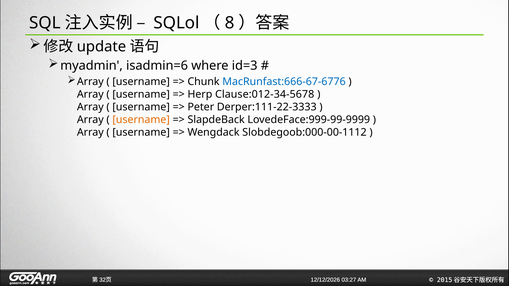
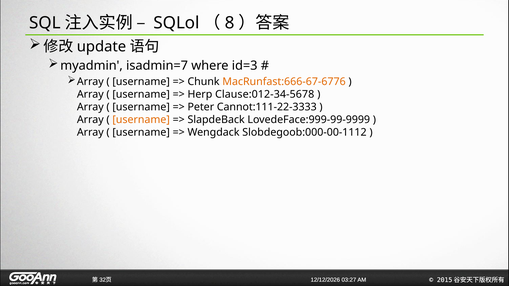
isadmin=6: isadmin=6 -> isadmin=7 (157, 66)
MacRunfast:666-67-6776 colour: blue -> orange (284, 82)
Derper:111-22-3333: Derper:111-22-3333 -> Cannot:111-22-3333 (267, 107)
